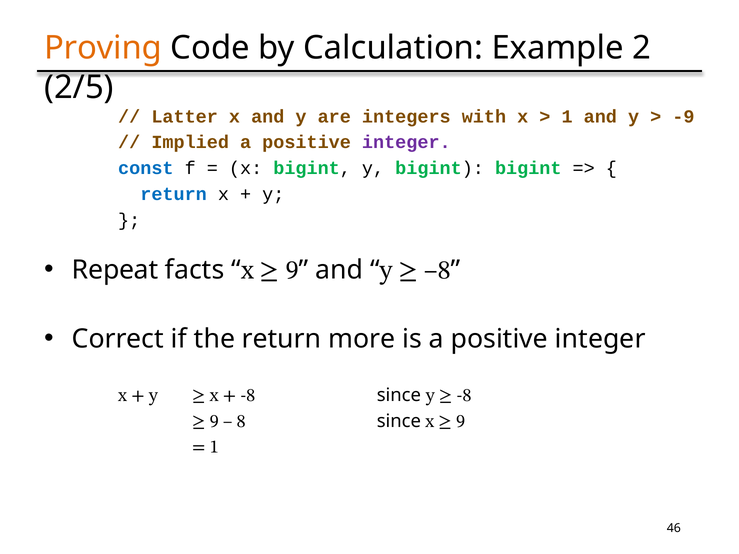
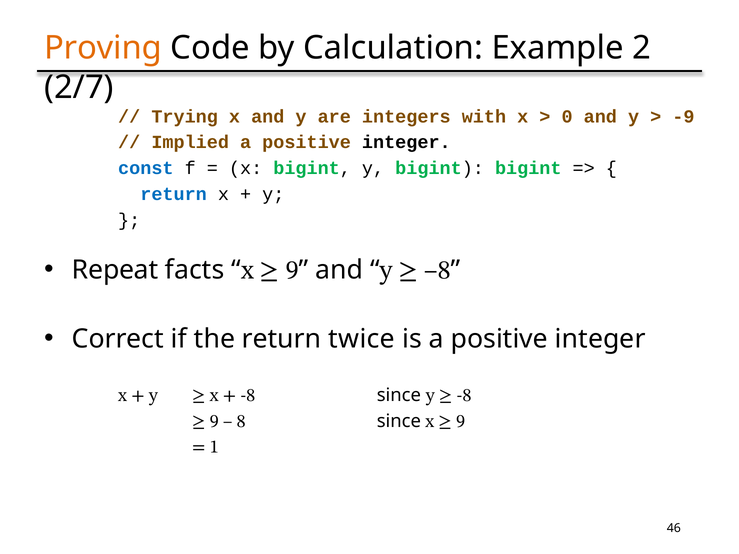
2/5: 2/5 -> 2/7 (79, 87)
Latter: Latter -> Trying (185, 117)
1: 1 -> 0 (567, 117)
integer colour: purple -> black (406, 142)
more: more -> twice (362, 339)
